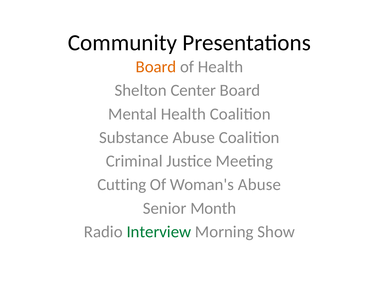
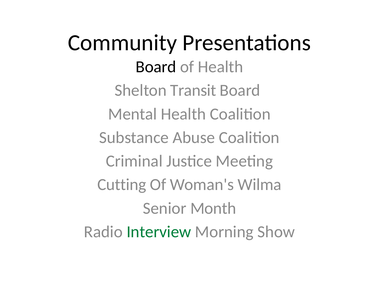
Board colour: orange -> black (156, 67)
Center: Center -> Transit (193, 90)
Woman's Abuse: Abuse -> Wilma (260, 185)
